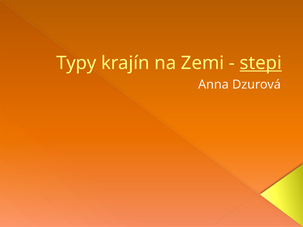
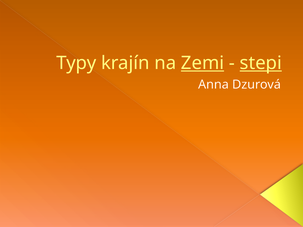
Zemi underline: none -> present (203, 63)
